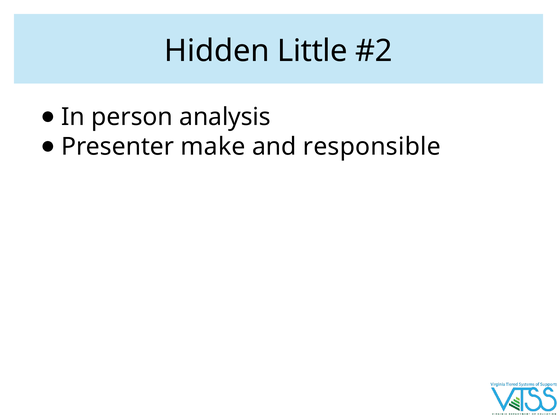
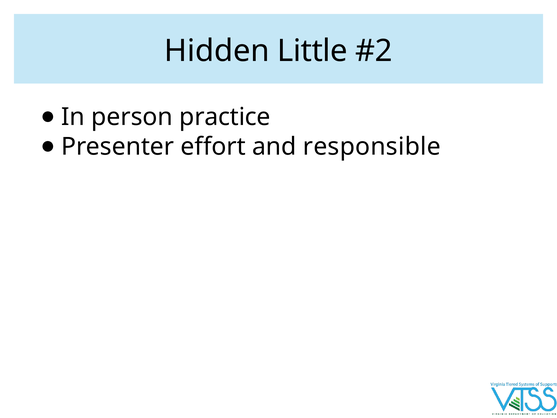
analysis: analysis -> practice (225, 117)
make: make -> effort (213, 147)
